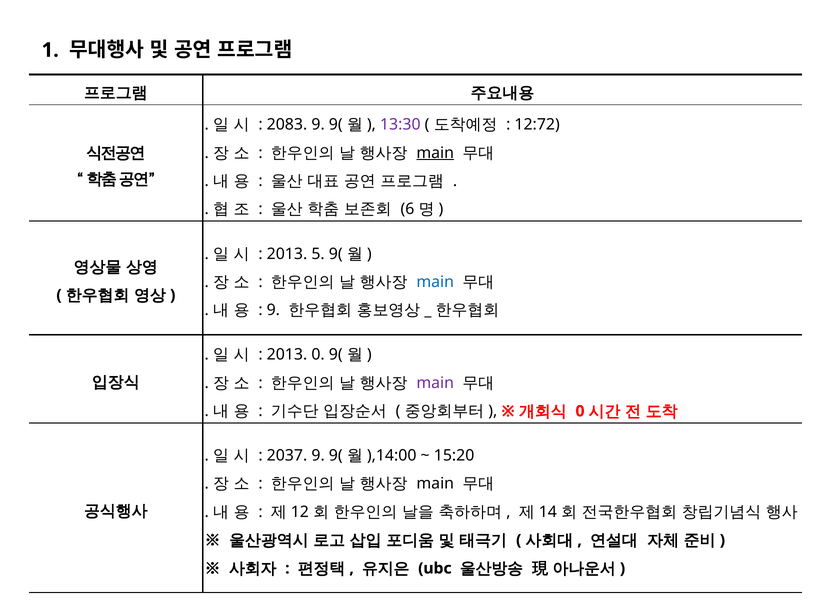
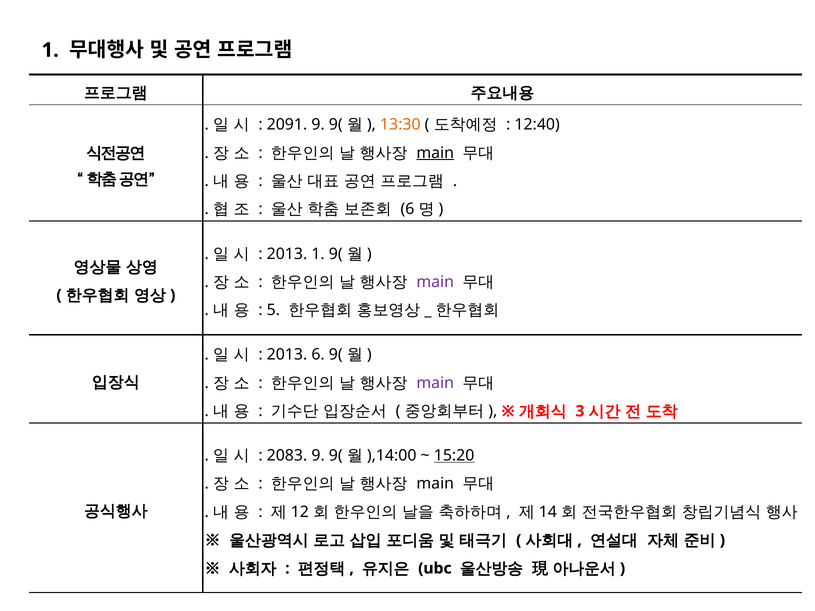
2083: 2083 -> 2091 (287, 125)
13:30 colour: purple -> orange (400, 125)
12:72: 12:72 -> 12:40 (537, 125)
2013 5: 5 -> 1 (318, 254)
main colour: blue -> purple (435, 282)
9: 9 -> 5 (273, 310)
2013 0: 0 -> 6 (318, 355)
0: 0 -> 3 (580, 411)
2037: 2037 -> 2083 (287, 456)
15:20 underline: none -> present (454, 456)
